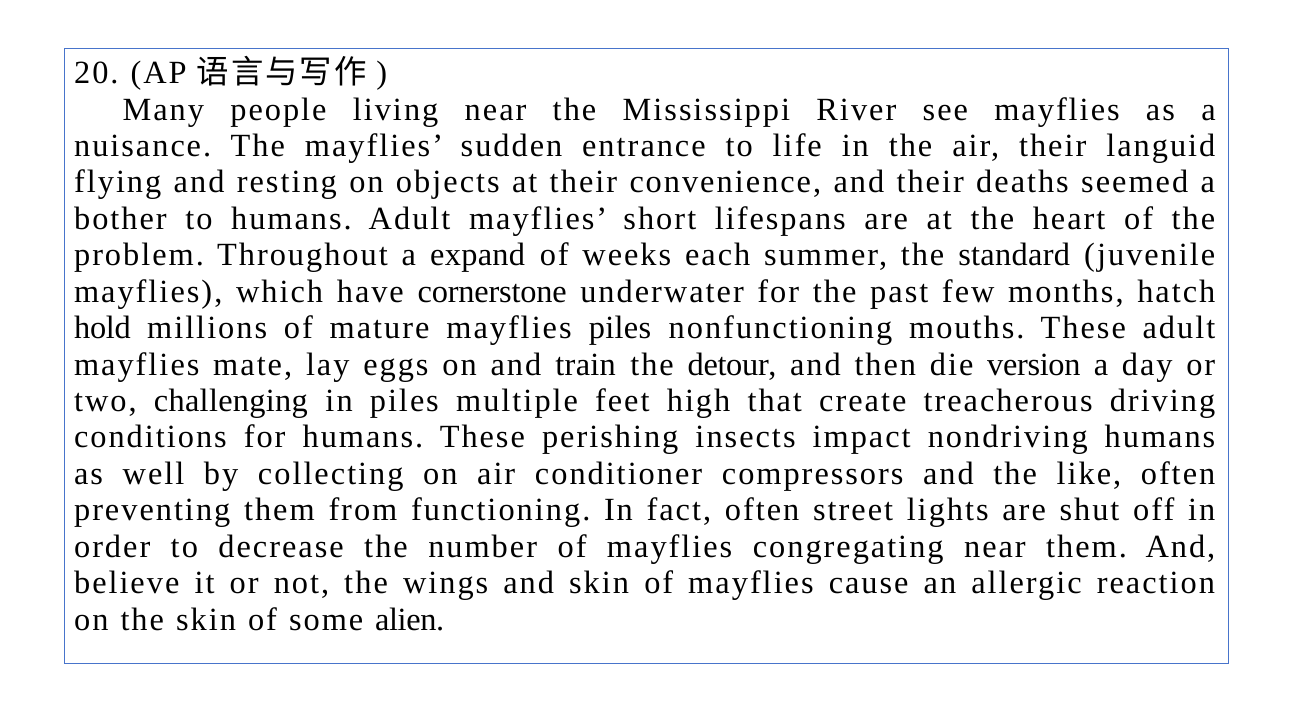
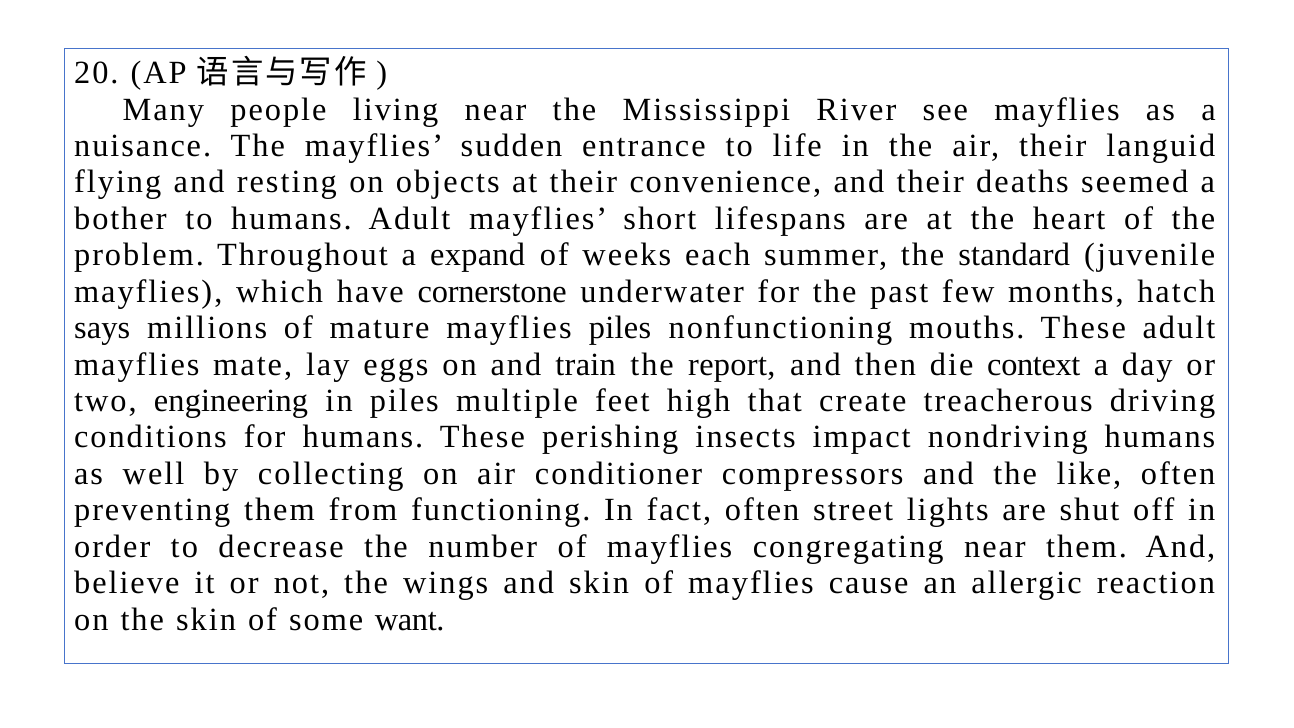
hold: hold -> says (102, 328)
detour: detour -> report (732, 364)
version: version -> context (1034, 364)
challenging: challenging -> engineering (231, 401)
alien: alien -> want (410, 619)
